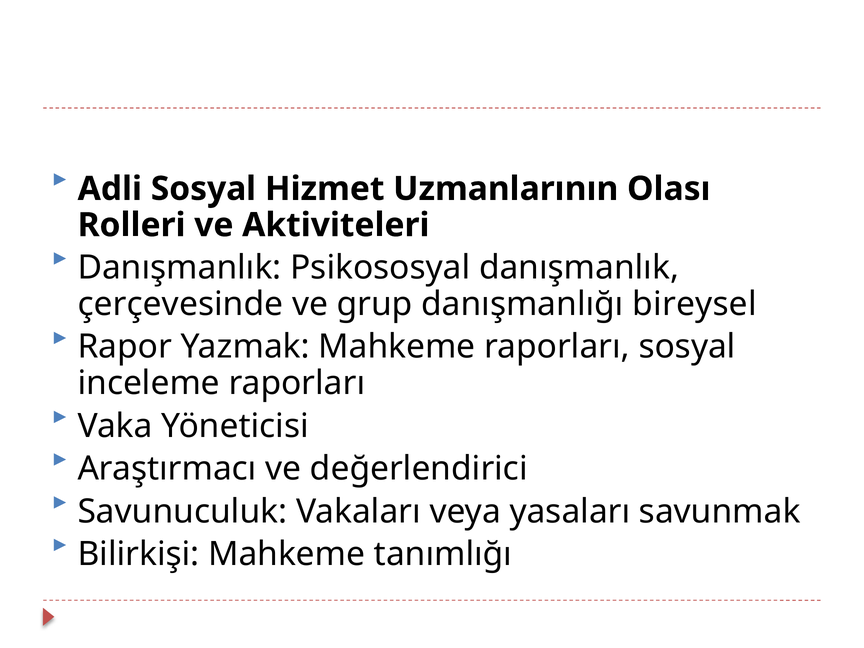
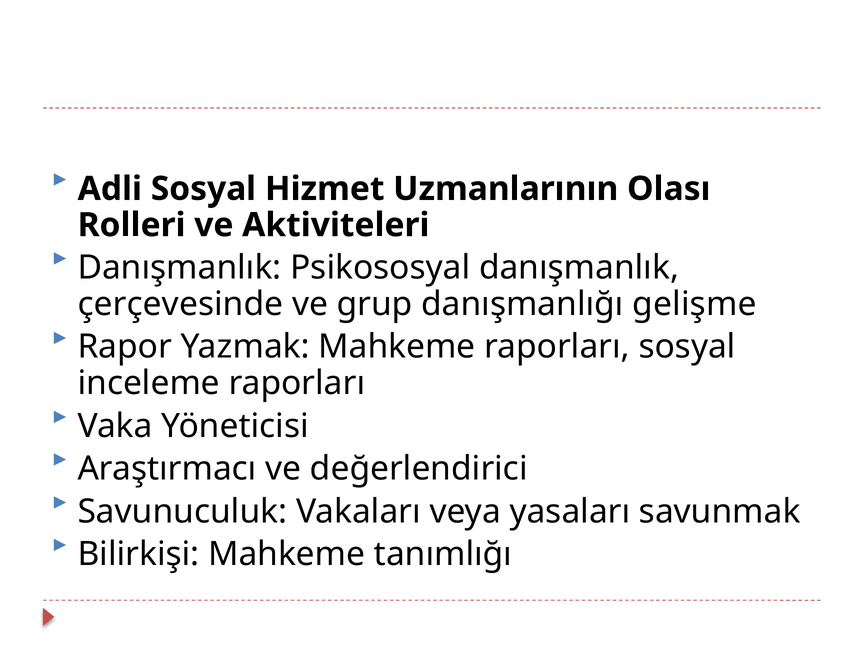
bireysel: bireysel -> gelişme (695, 304)
